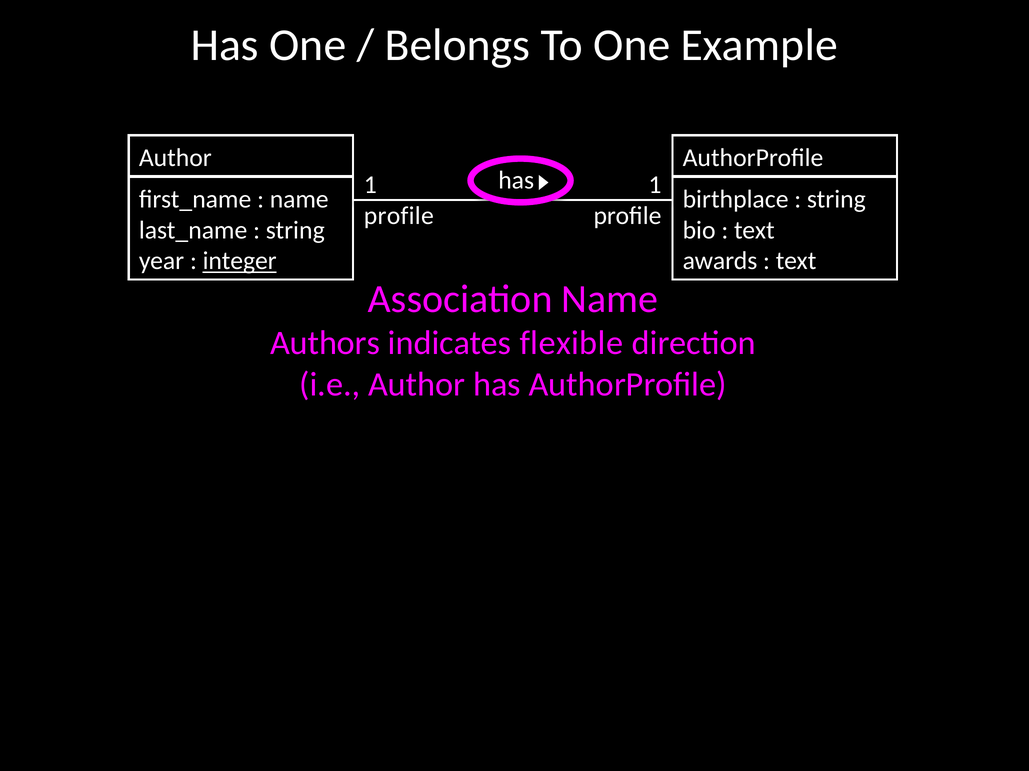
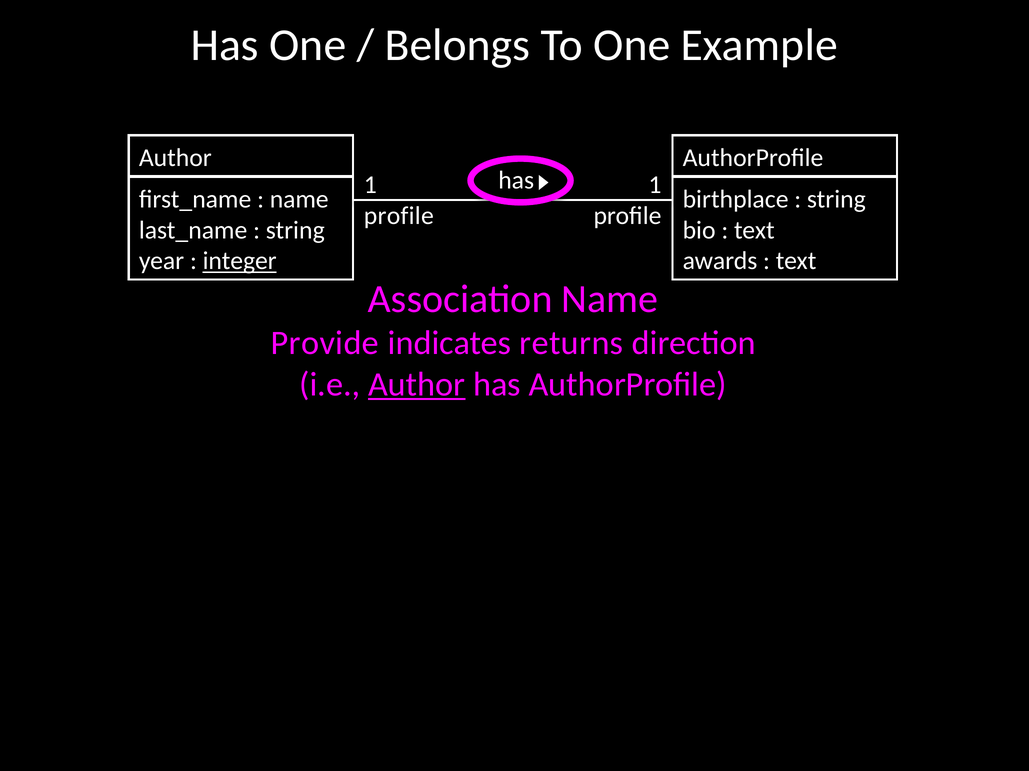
Authors: Authors -> Provide (325, 343)
flexible: flexible -> returns (571, 343)
Author underline: none -> present (417, 385)
